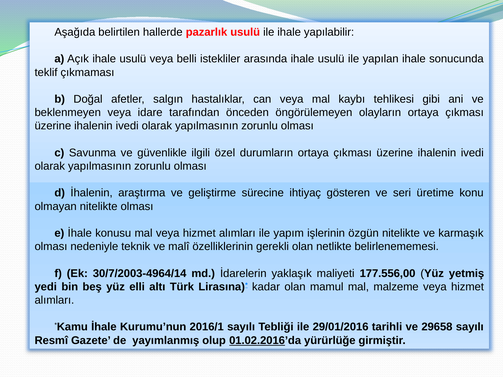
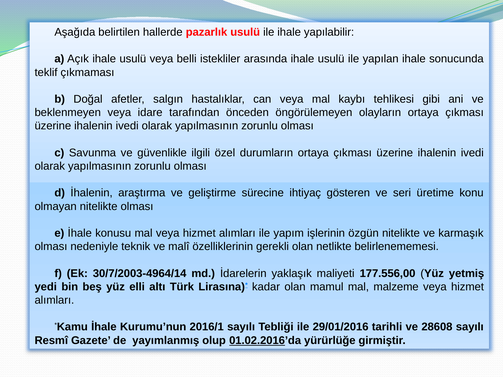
29658: 29658 -> 28608 (437, 327)
